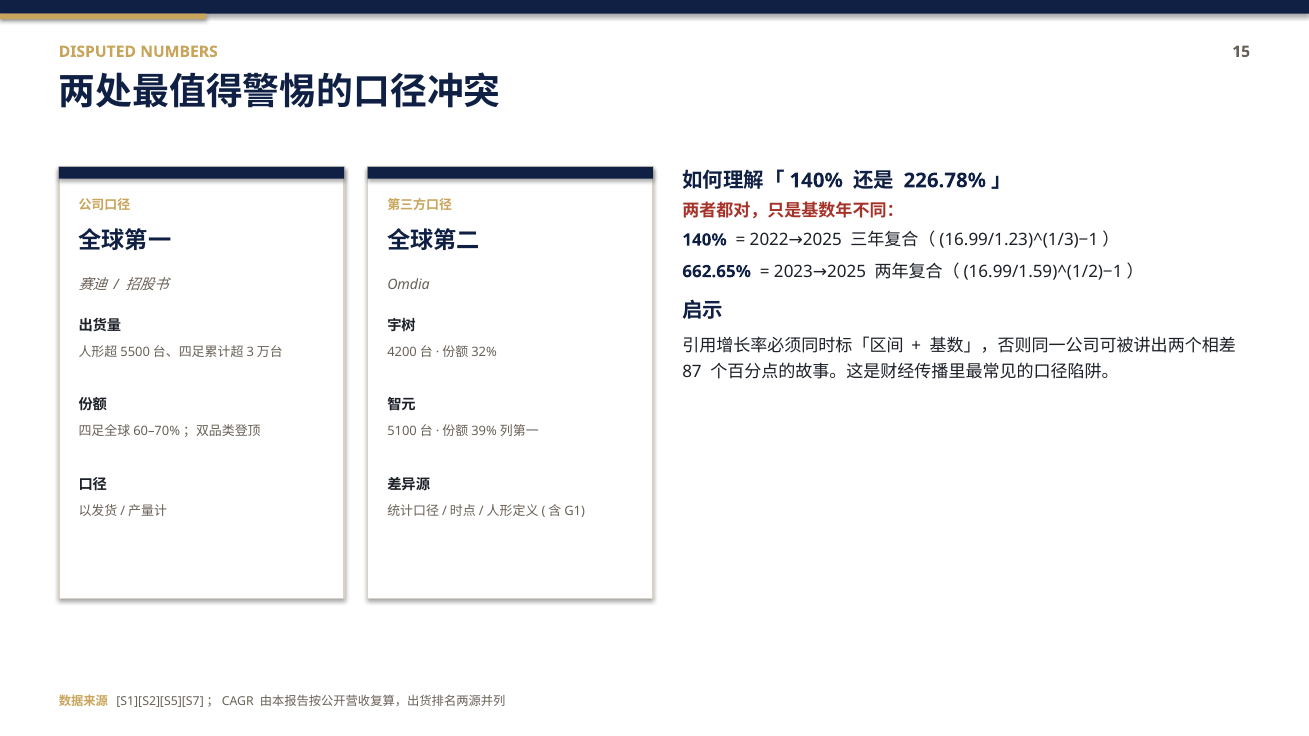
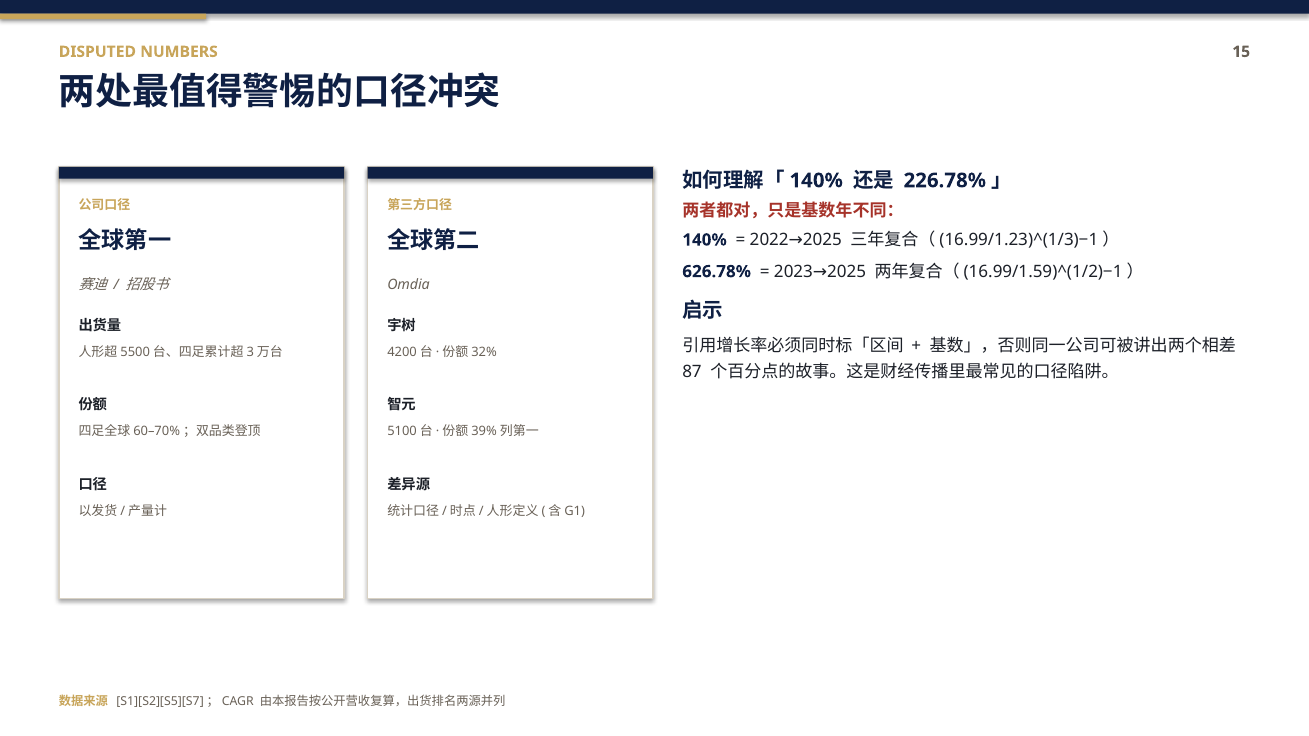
662.65%: 662.65% -> 626.78% (717, 272)
